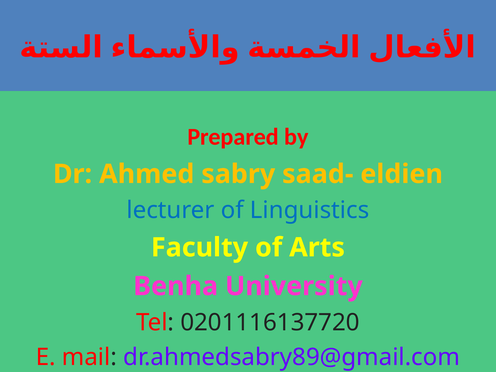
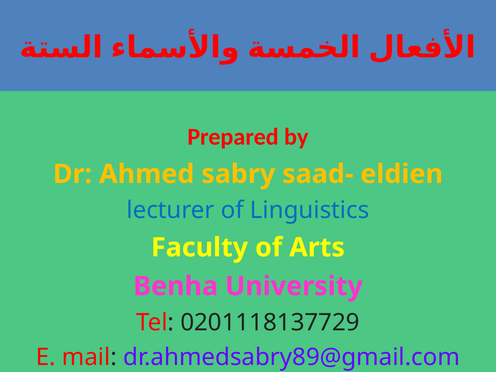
0201116137720: 0201116137720 -> 0201118137729 (270, 322)
